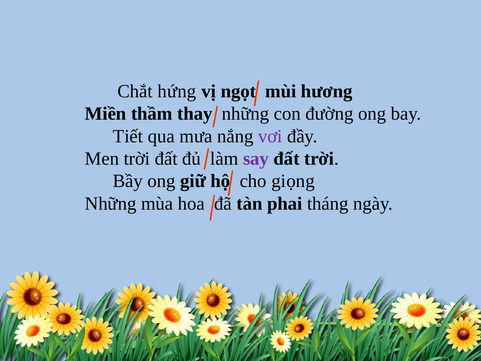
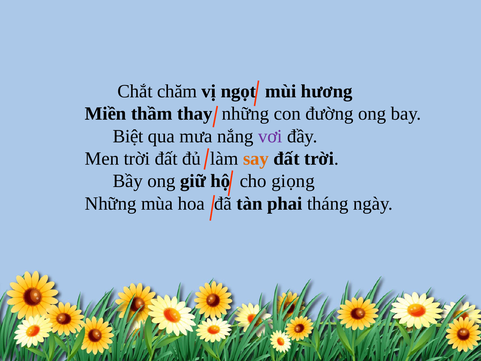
hứng: hứng -> chăm (177, 91)
Tiết: Tiết -> Biệt (128, 136)
say colour: purple -> orange (256, 159)
